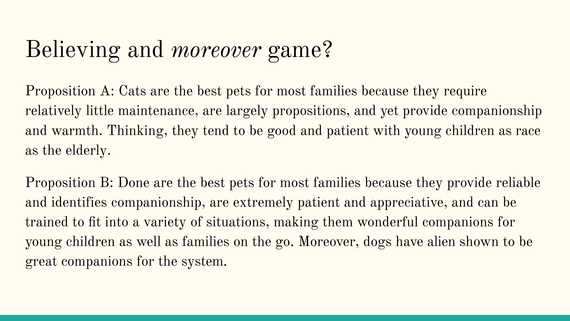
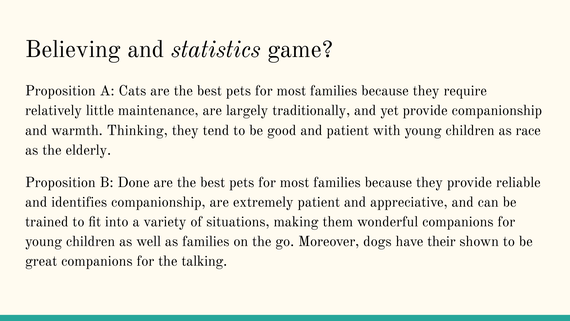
and moreover: moreover -> statistics (216, 49)
propositions: propositions -> traditionally (311, 110)
alien: alien -> their (441, 241)
system: system -> talking (204, 261)
